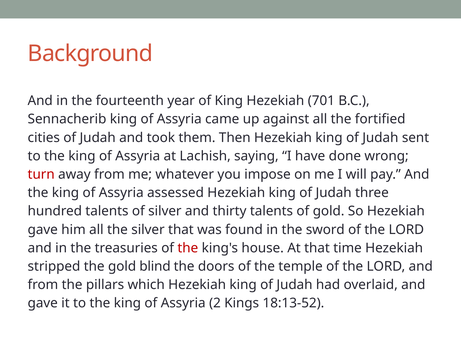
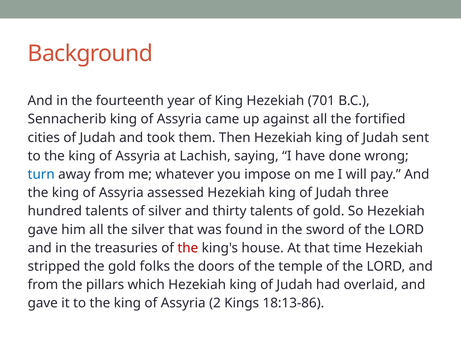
turn colour: red -> blue (41, 174)
blind: blind -> folks (155, 266)
18:13-52: 18:13-52 -> 18:13-86 (293, 303)
